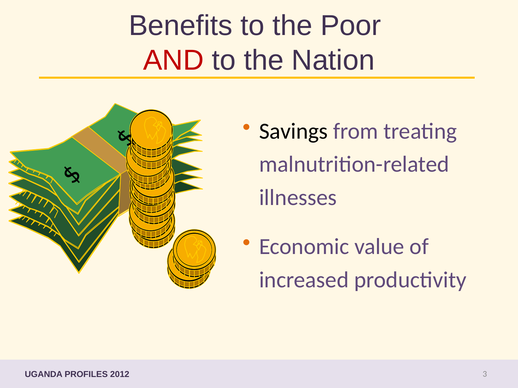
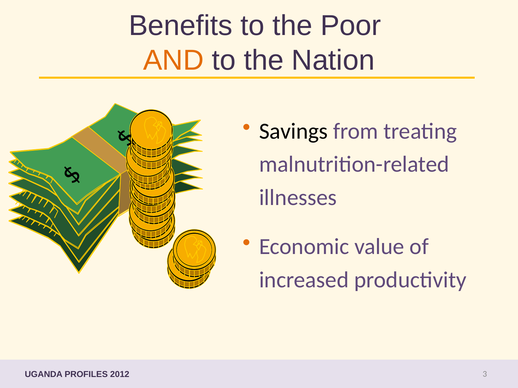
AND colour: red -> orange (174, 60)
